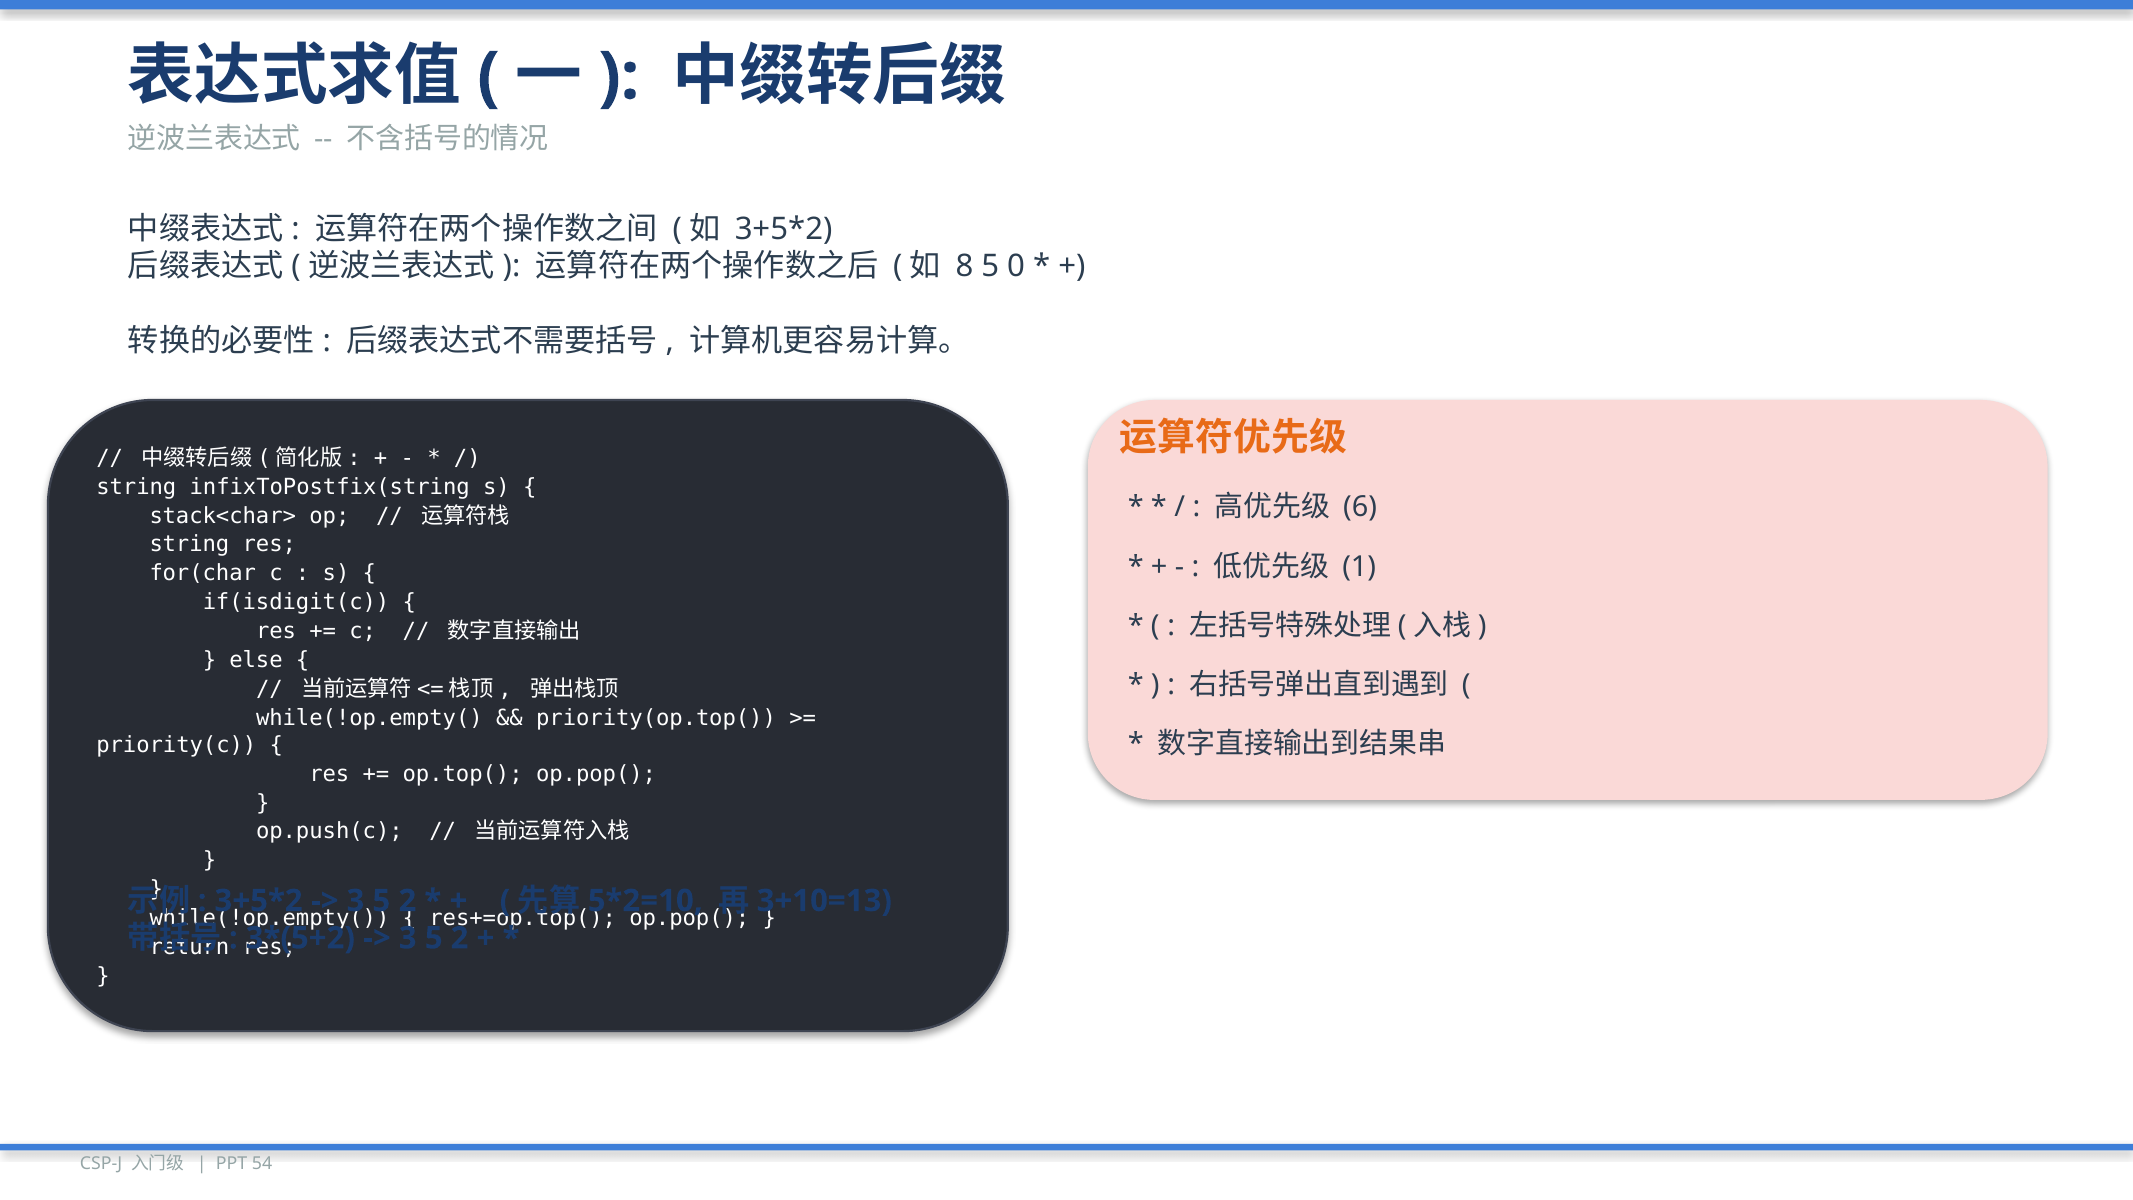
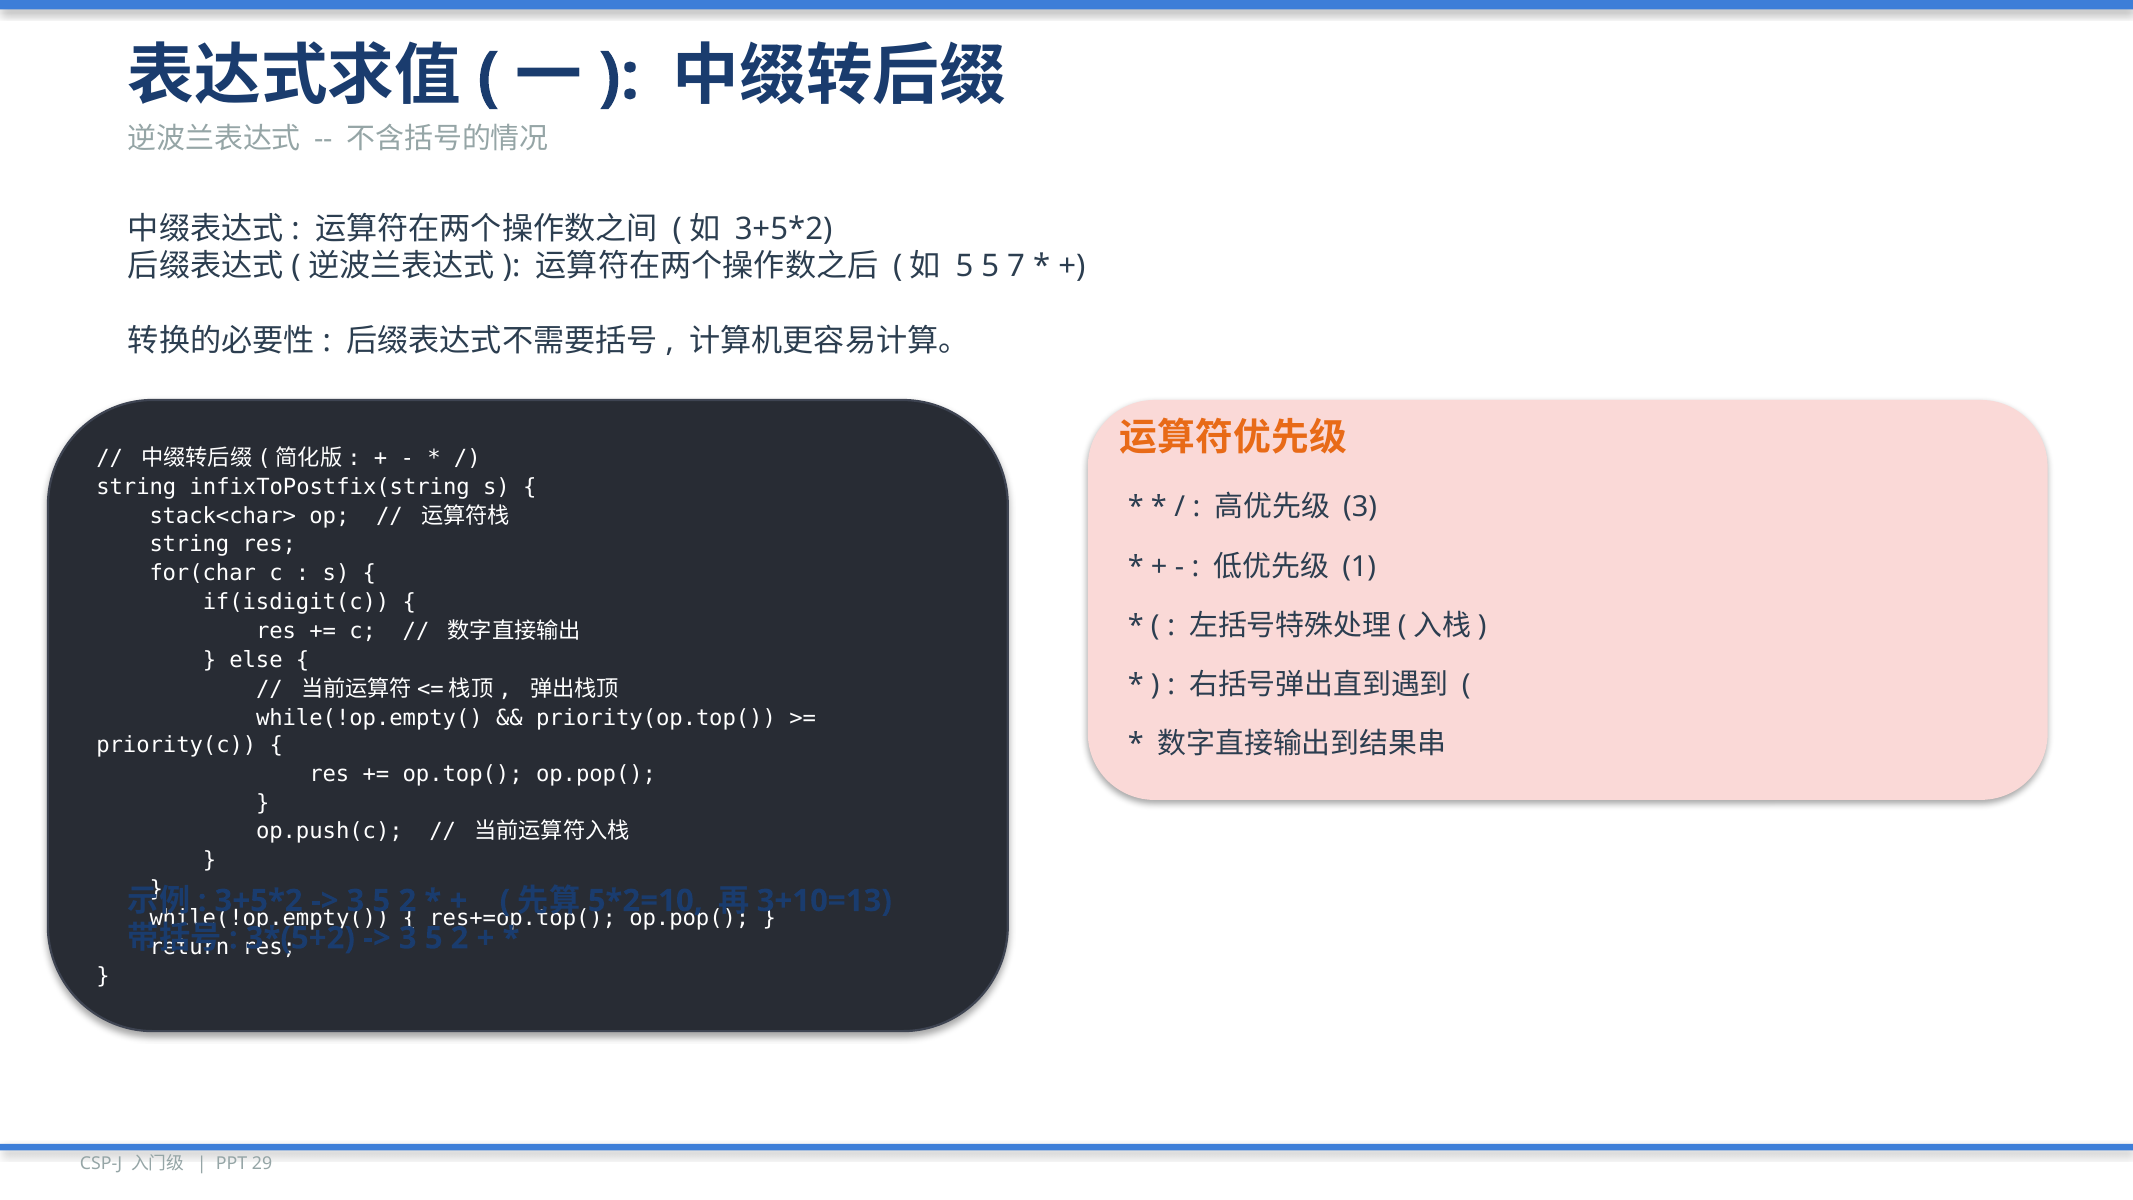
8: 8 -> 5 (964, 266)
0: 0 -> 7 (1016, 266)
6: 6 -> 3 (1360, 507)
54: 54 -> 29 (262, 1164)
